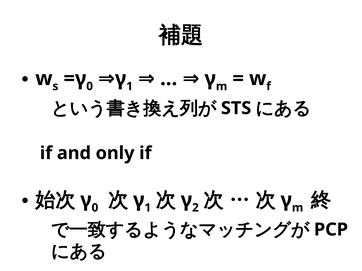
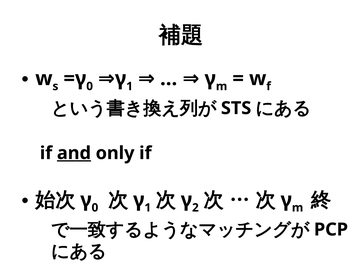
and underline: none -> present (74, 153)
